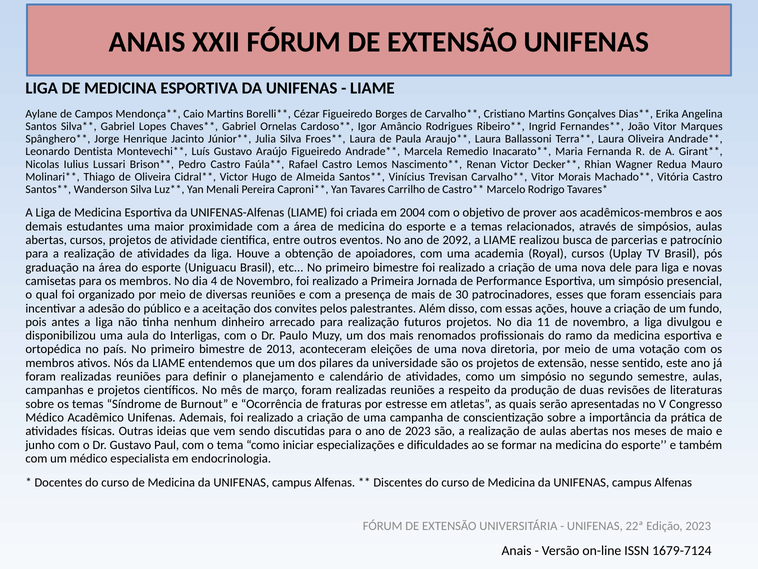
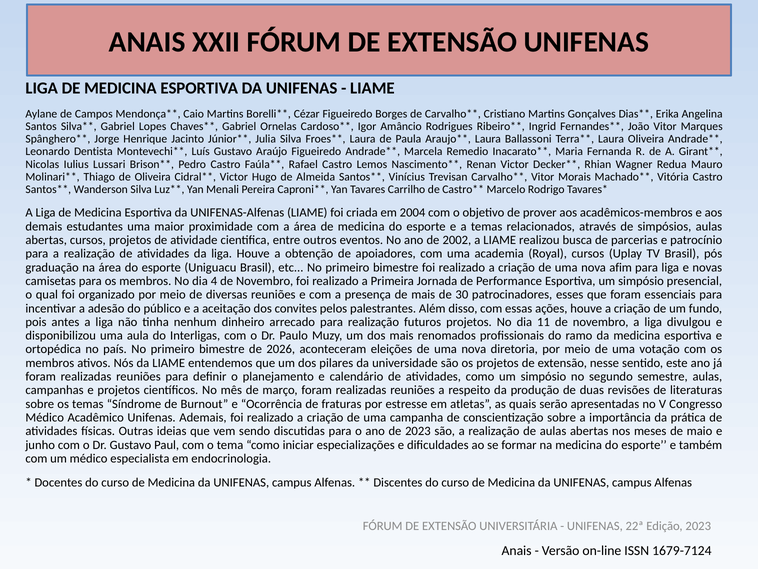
2092: 2092 -> 2002 (457, 240)
dele: dele -> afim (621, 267)
2013: 2013 -> 2026 (281, 349)
